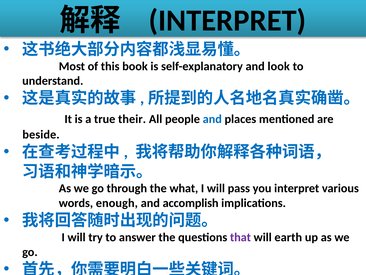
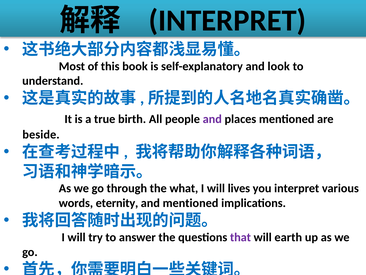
their: their -> birth (132, 119)
and colour: blue -> purple (212, 119)
pass: pass -> lives (239, 188)
enough: enough -> eternity (117, 203)
and accomplish: accomplish -> mentioned (191, 203)
